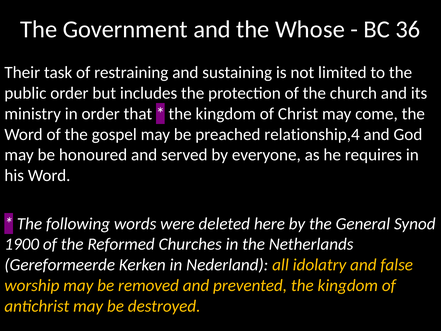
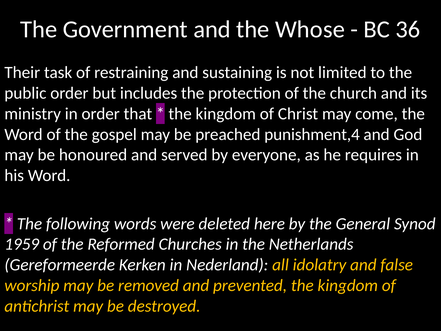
relationship,4: relationship,4 -> punishment,4 (312, 134)
1900: 1900 -> 1959 (22, 244)
